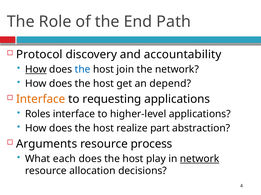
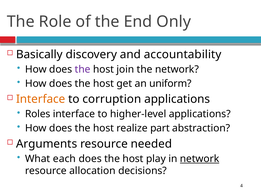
Path: Path -> Only (174, 22)
Protocol: Protocol -> Basically (39, 55)
How underline: present -> none (36, 70)
the colour: blue -> purple (83, 70)
depend: depend -> uniform (170, 84)
requesting: requesting -> corruption (112, 100)
process: process -> needed (151, 144)
